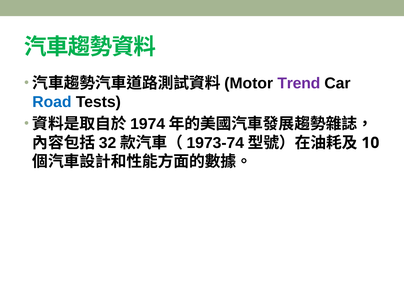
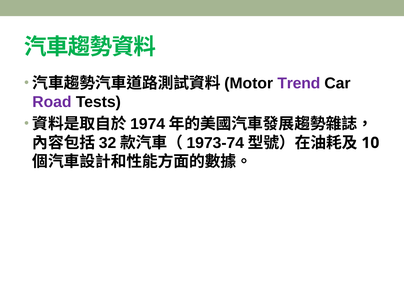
Road colour: blue -> purple (52, 102)
